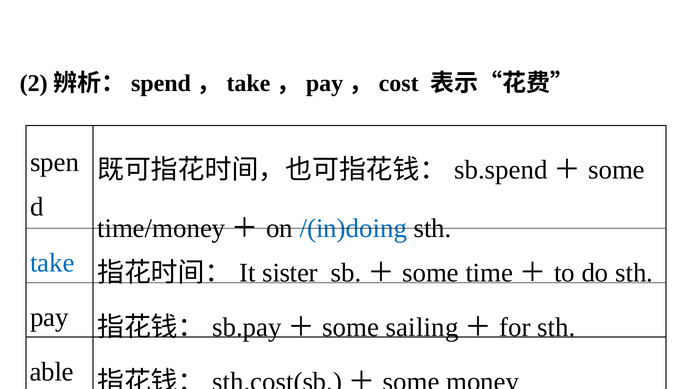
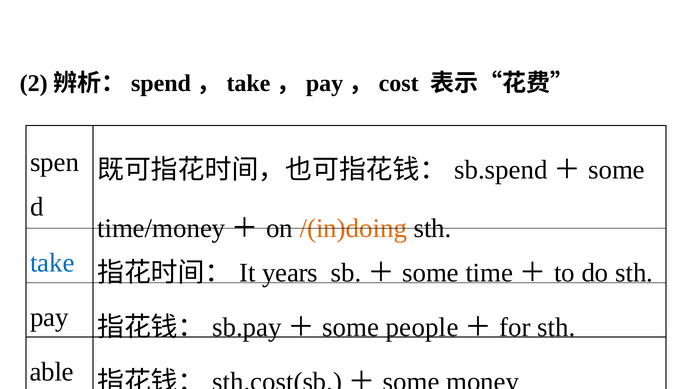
/(in)doing colour: blue -> orange (353, 228)
sister: sister -> years (290, 273)
sailing: sailing -> people (422, 328)
